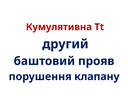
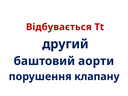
Кумулятивна: Кумулятивна -> Відбувається (59, 27)
прояв: прояв -> аорти (96, 61)
